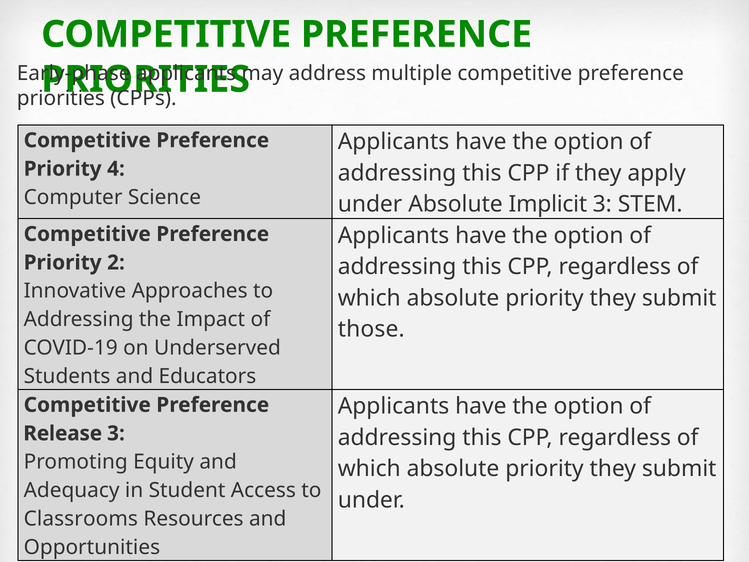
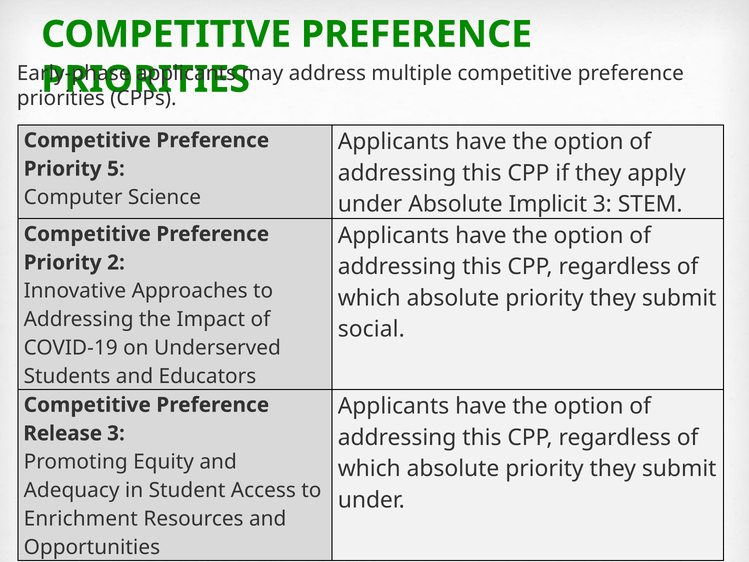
4: 4 -> 5 (116, 169)
those: those -> social (371, 329)
Classrooms: Classrooms -> Enrichment (81, 519)
